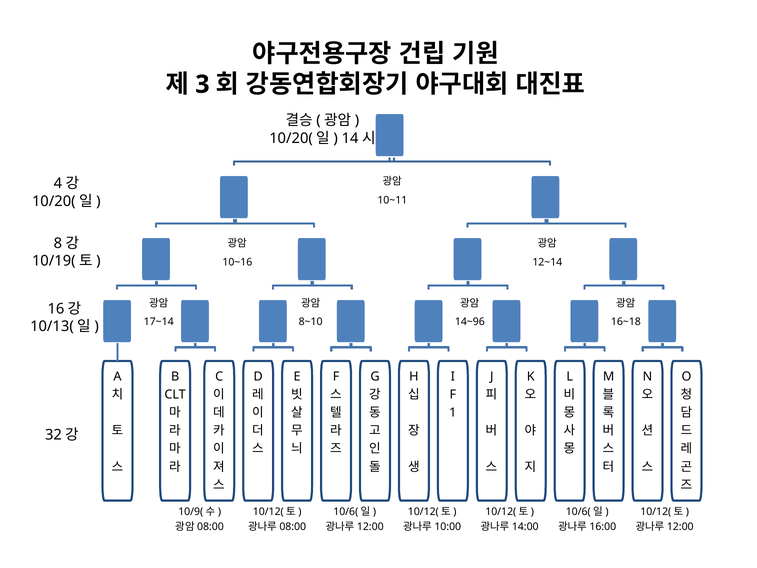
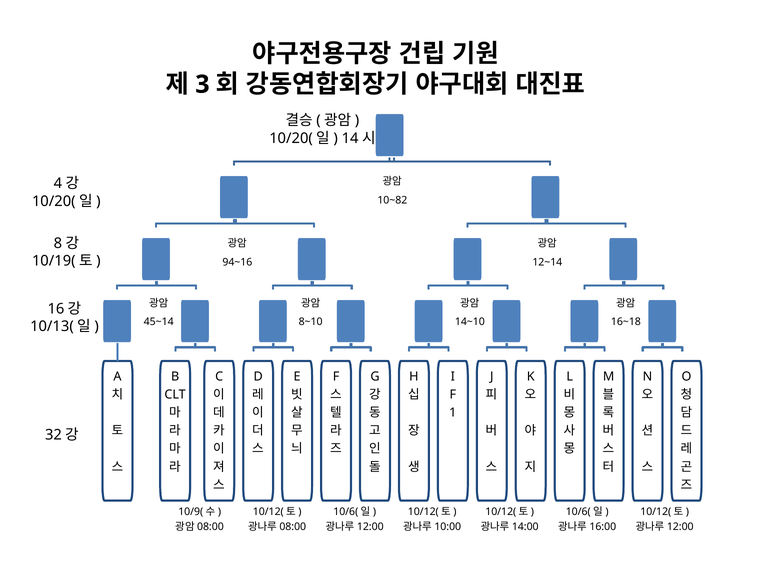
10~11: 10~11 -> 10~82 (392, 200)
10~16: 10~16 -> 94~16 (237, 262)
17~14: 17~14 -> 45~14 (159, 322)
14~96: 14~96 -> 14~10 (470, 322)
